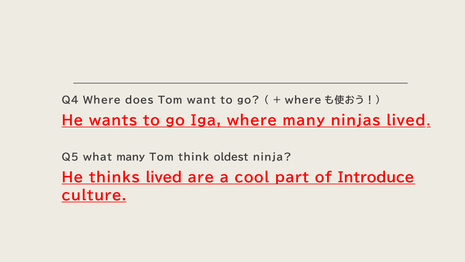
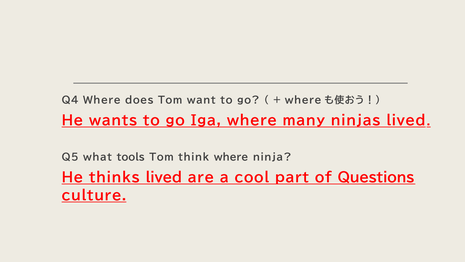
what many: many -> tools (131, 157)
think oldest: oldest -> where (231, 157)
Introduce: Introduce -> Questions (376, 177)
